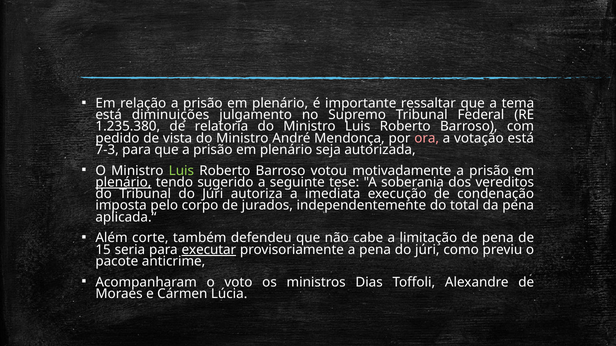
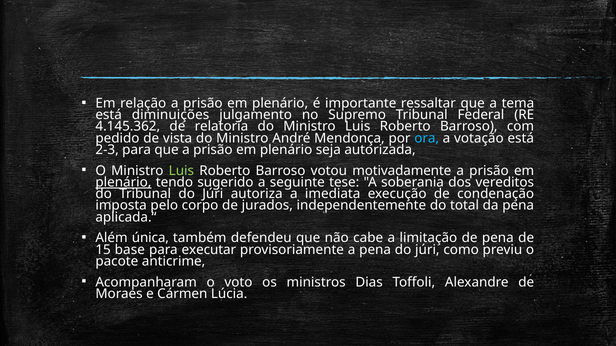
1.235.380: 1.235.380 -> 4.145.362 (128, 127)
ora colour: pink -> light blue (427, 138)
7-3: 7-3 -> 2-3 (107, 150)
corte: corte -> única (150, 238)
seria: seria -> base (130, 250)
executar underline: present -> none (209, 250)
